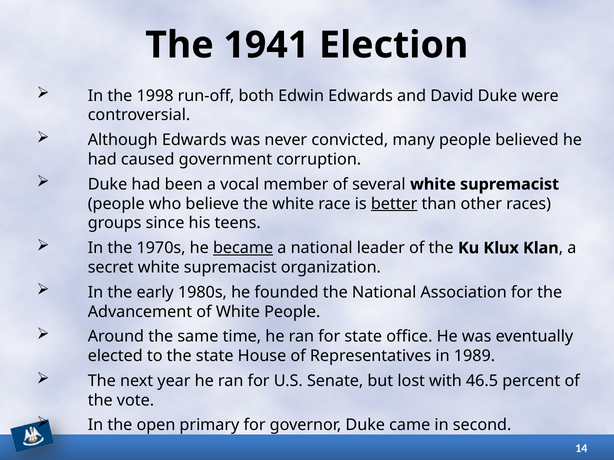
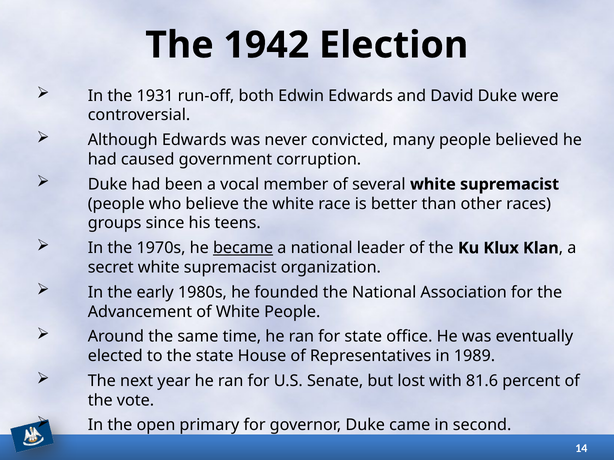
1941: 1941 -> 1942 (266, 45)
1998: 1998 -> 1931 (155, 96)
better underline: present -> none (394, 204)
46.5: 46.5 -> 81.6 (482, 381)
